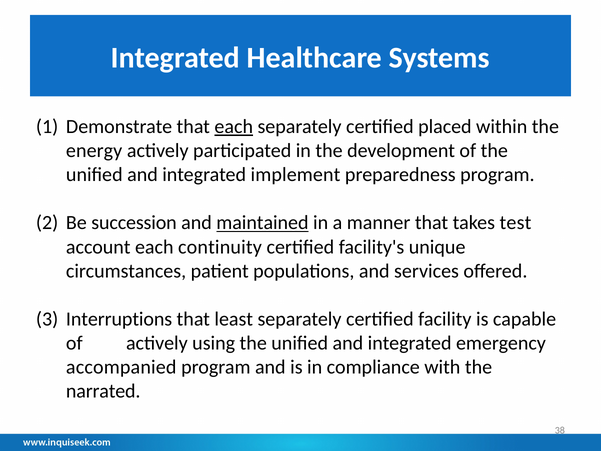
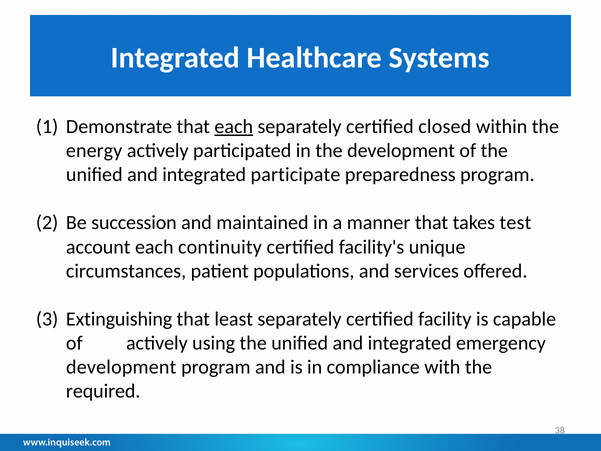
placed: placed -> closed (445, 127)
implement: implement -> participate (295, 175)
maintained underline: present -> none (262, 223)
Interruptions: Interruptions -> Extinguishing (119, 319)
accompanied: accompanied -> development (121, 367)
narrated: narrated -> required (103, 391)
